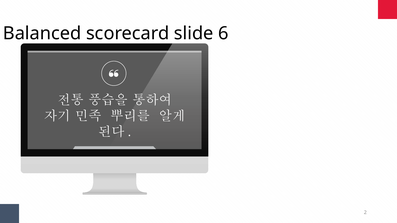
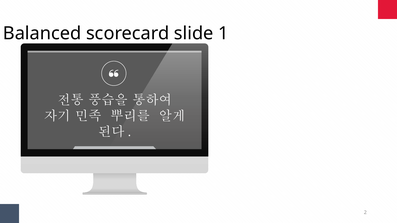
6: 6 -> 1 (223, 33)
